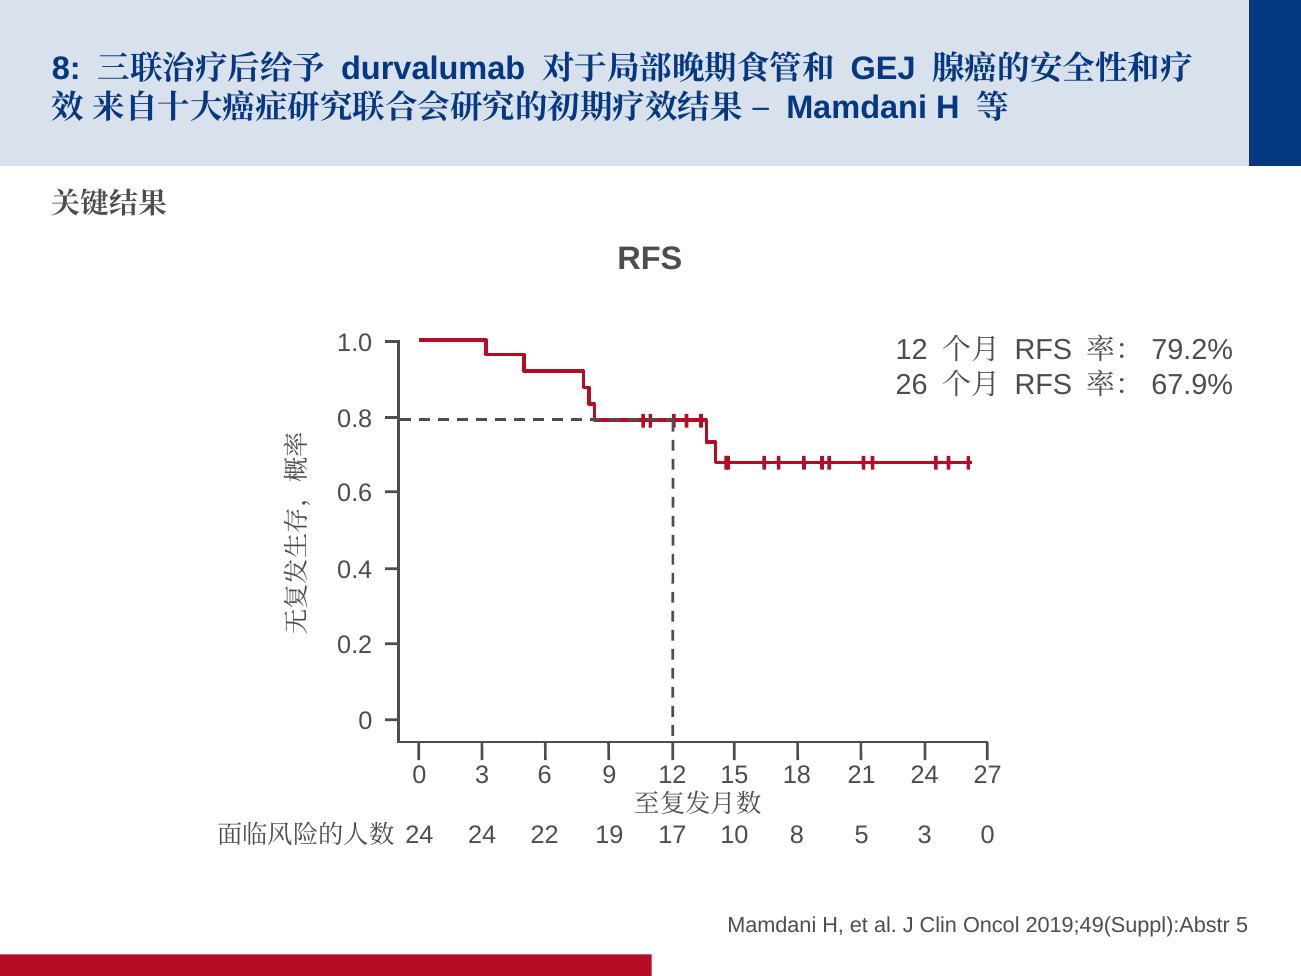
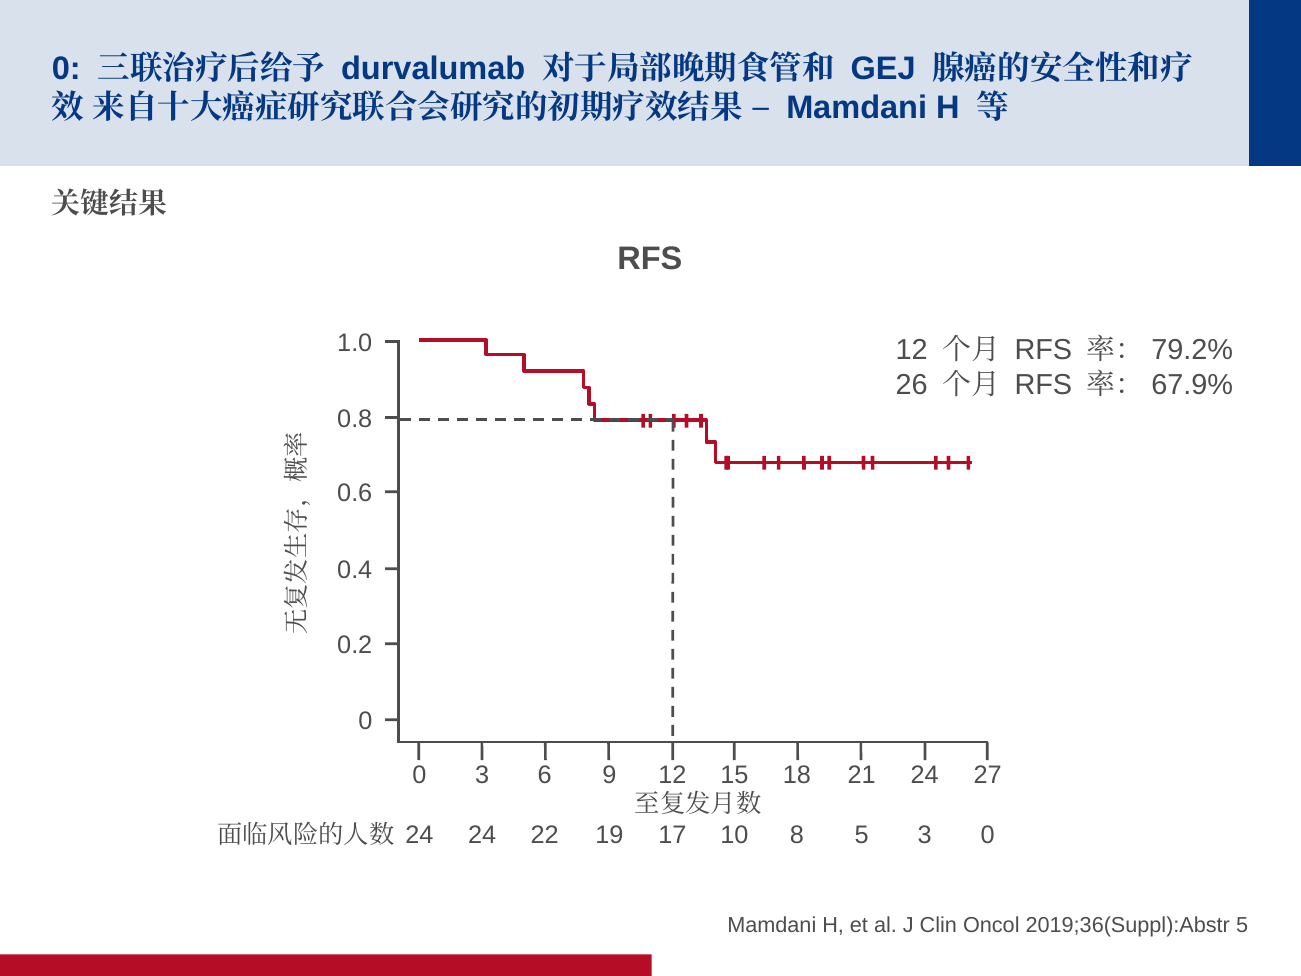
8: 8 -> 0 (66, 69)
2019;49(Suppl):Abstr: 2019;49(Suppl):Abstr -> 2019;36(Suppl):Abstr (1128, 925)
